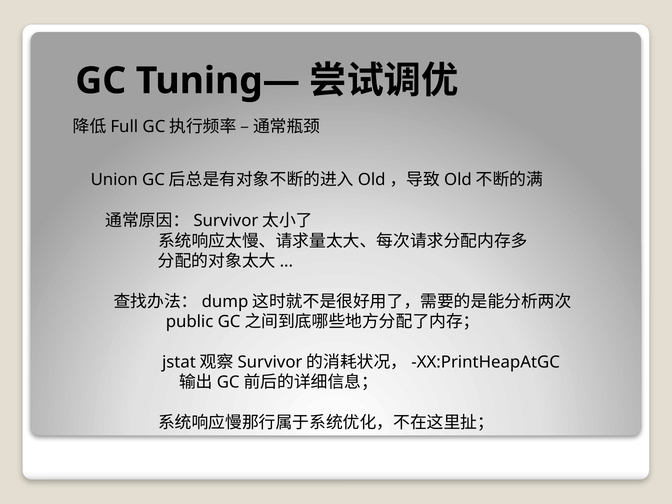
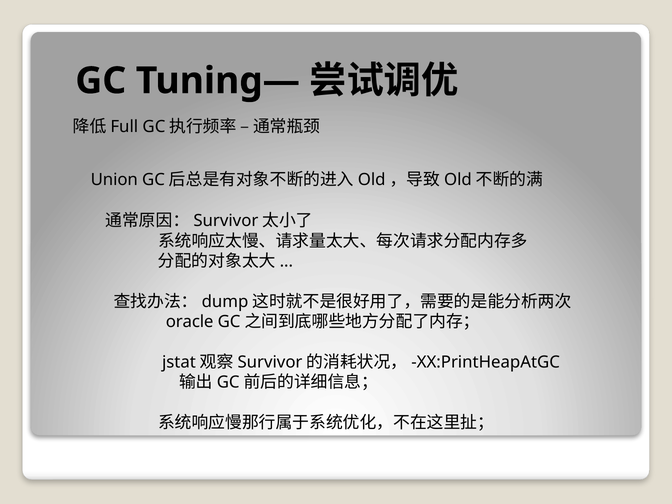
public: public -> oracle (190, 322)
